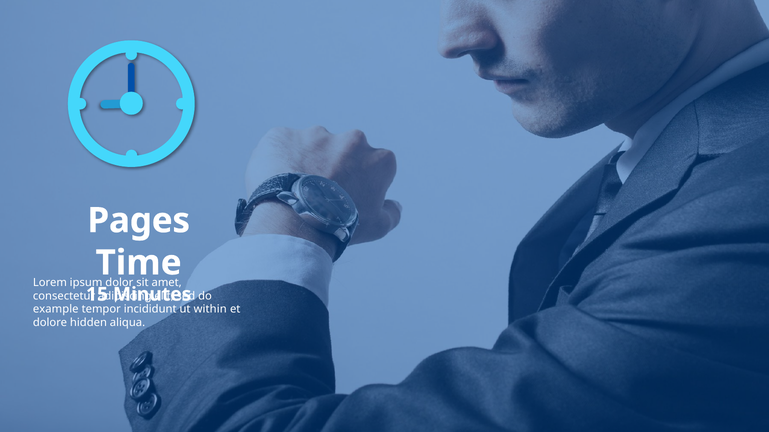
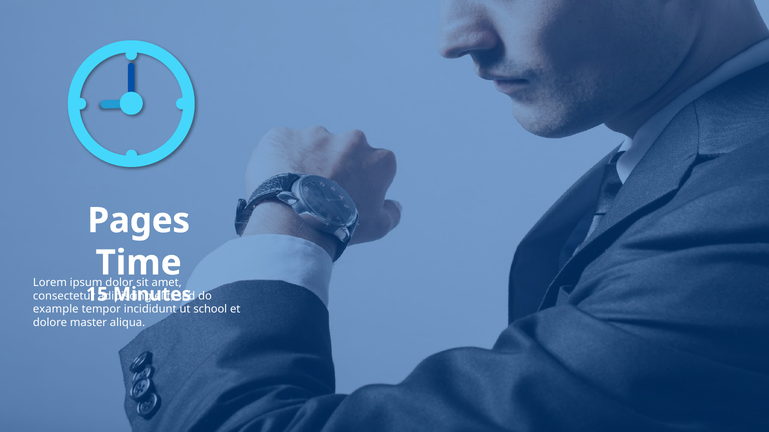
within: within -> school (210, 310)
hidden: hidden -> master (88, 323)
